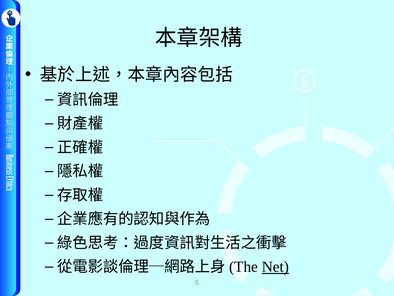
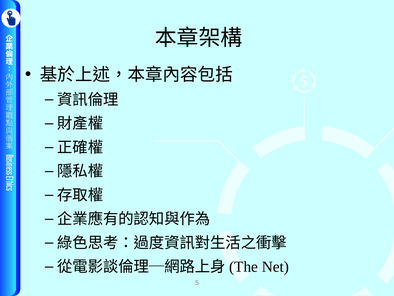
Net underline: present -> none (275, 266)
